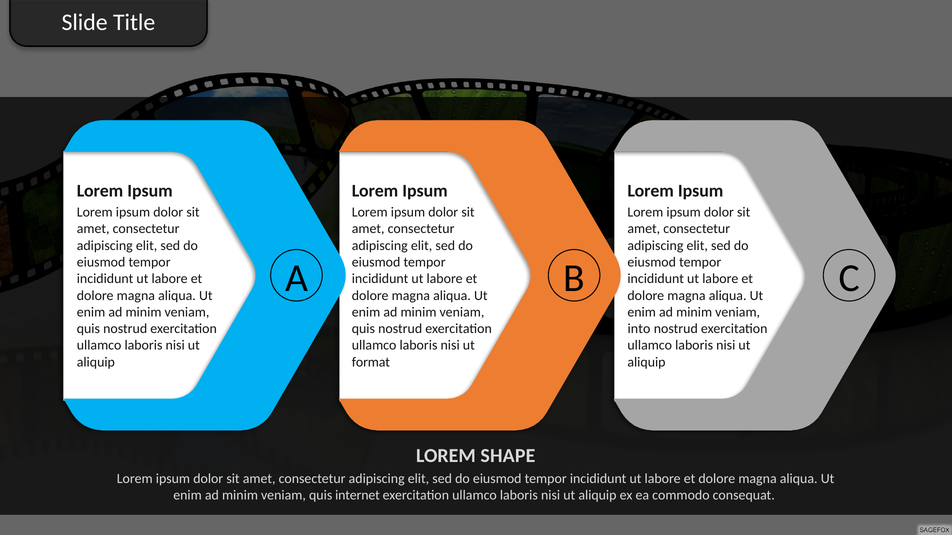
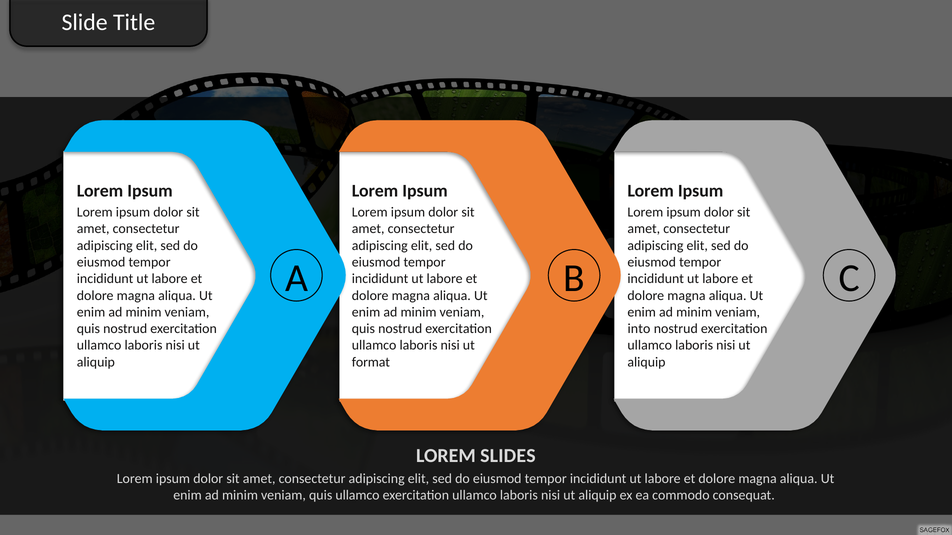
SHAPE: SHAPE -> SLIDES (508, 456)
quis internet: internet -> ullamco (357, 496)
